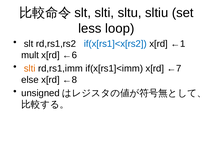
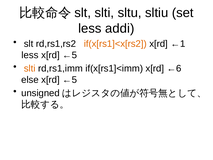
loop: loop -> addi (120, 28)
if(x[rs1]<x[rs2 colour: blue -> orange (115, 44)
mult: mult -> less (30, 55)
←6: ←6 -> ←5 (70, 55)
←7: ←7 -> ←6 (174, 68)
else x[rd ←8: ←8 -> ←5 (70, 80)
